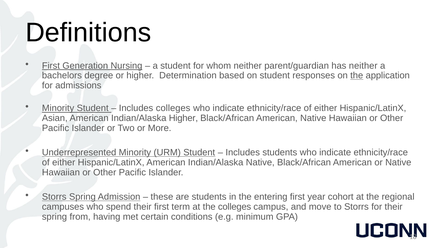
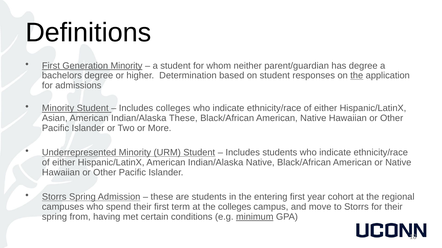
Generation Nursing: Nursing -> Minority (126, 66)
has neither: neither -> degree (363, 66)
Indian/Alaska Higher: Higher -> These (183, 118)
minimum underline: none -> present (255, 217)
